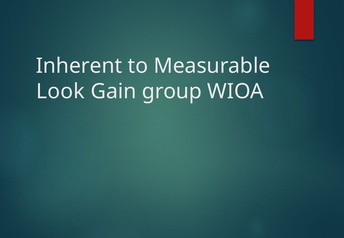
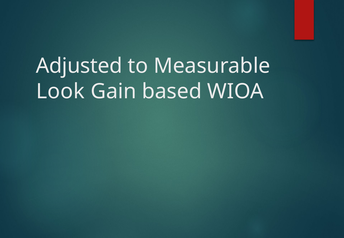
Inherent: Inherent -> Adjusted (79, 66)
group: group -> based (172, 91)
